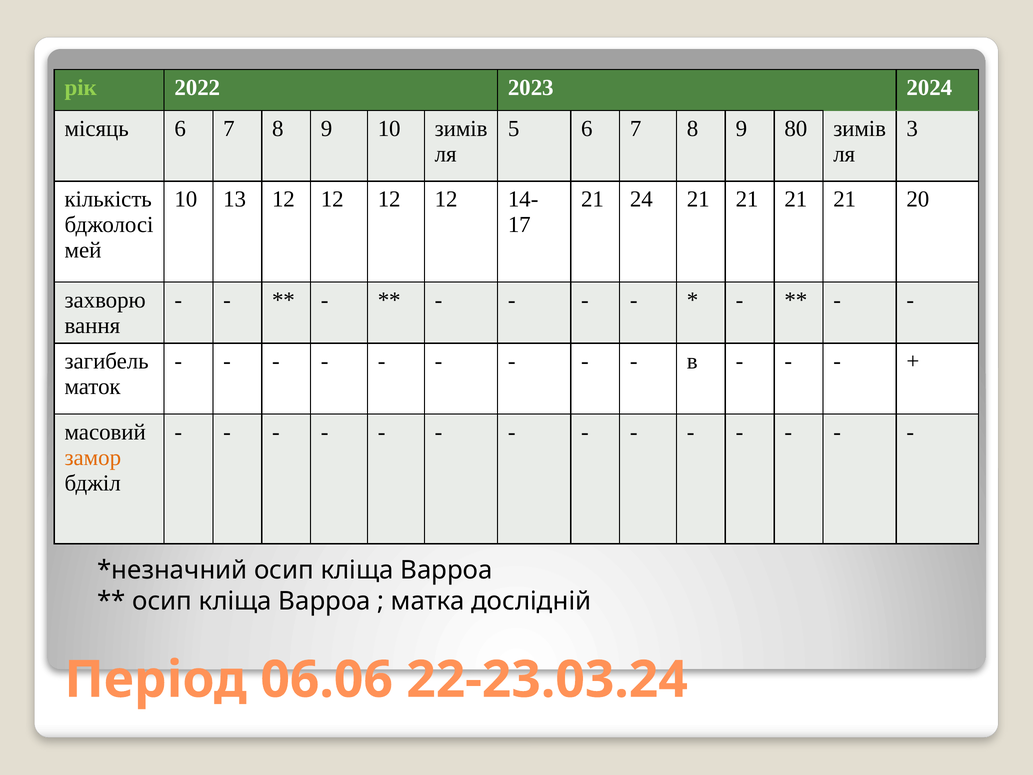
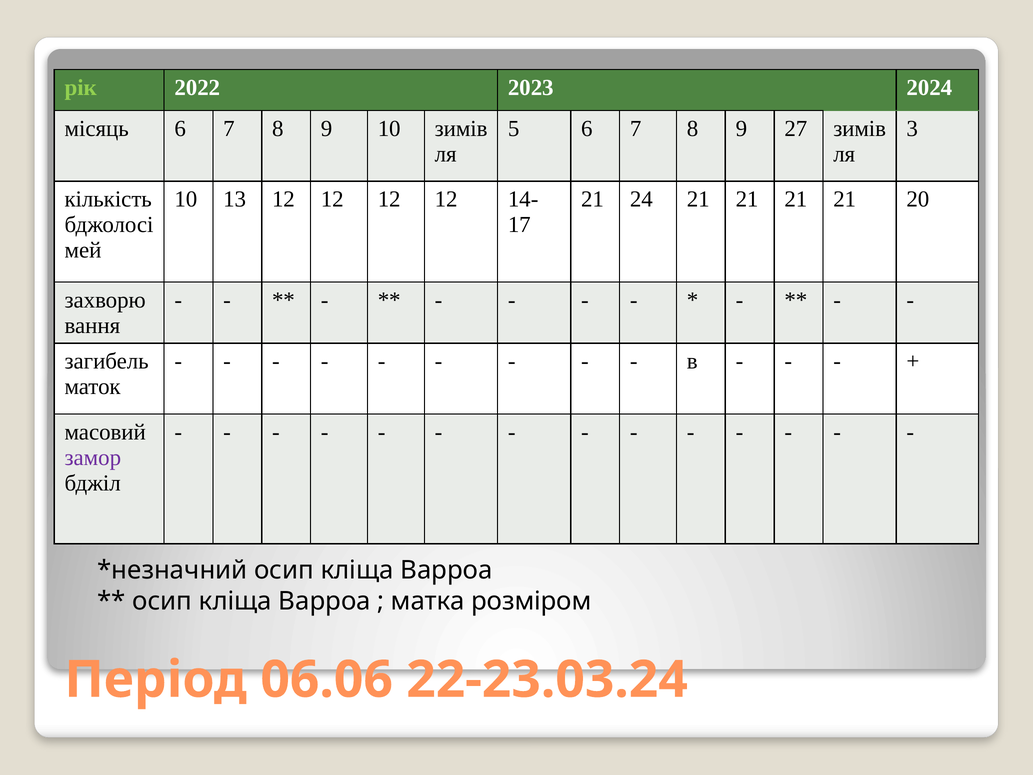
80: 80 -> 27 (796, 129)
замор colour: orange -> purple (93, 458)
дослідній: дослідній -> розміром (531, 601)
